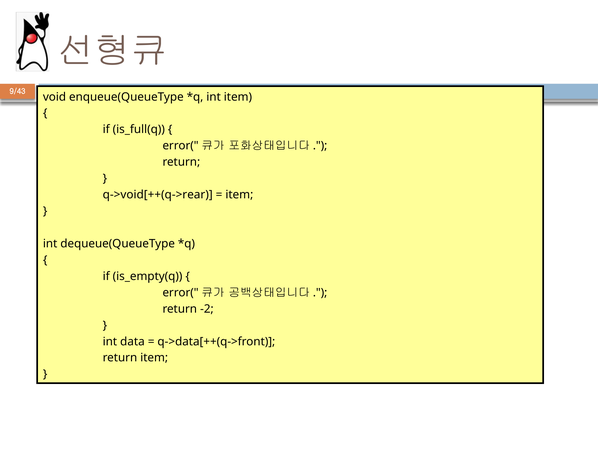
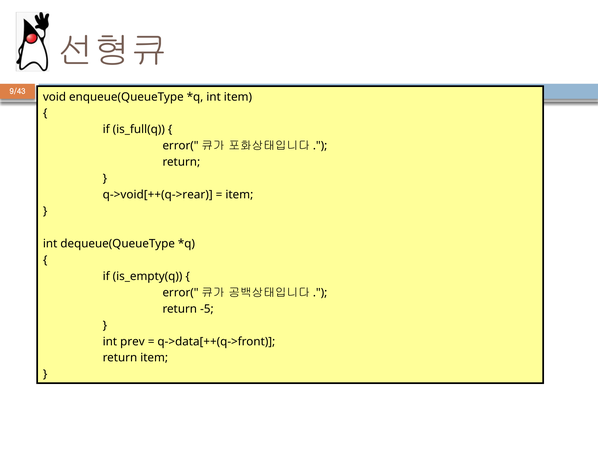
-2: -2 -> -5 (207, 309)
data: data -> prev (132, 341)
